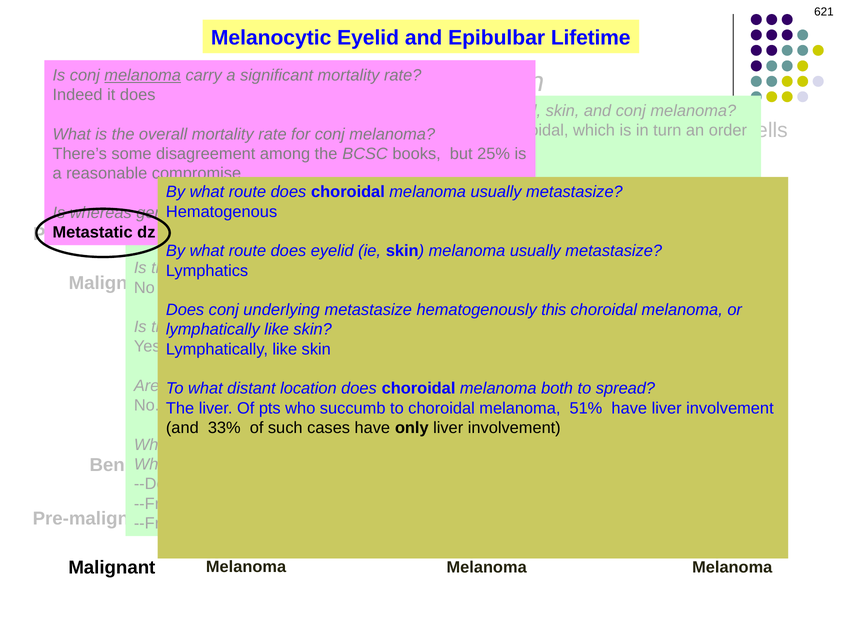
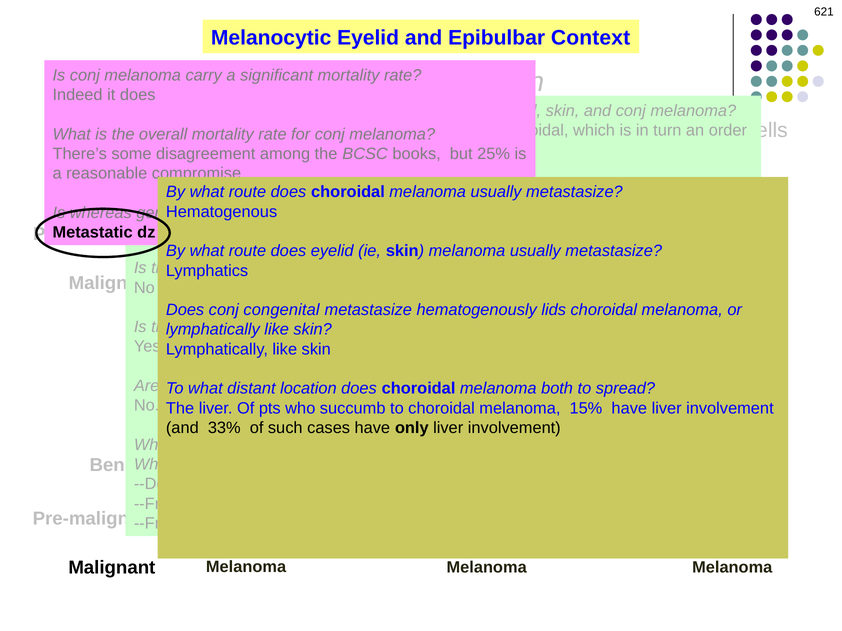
Lifetime: Lifetime -> Context (591, 38)
melanoma underline: present -> none (143, 75)
underlying: underlying -> congenital (282, 310)
this: this -> lids (554, 310)
51%: 51% -> 15% (586, 408)
